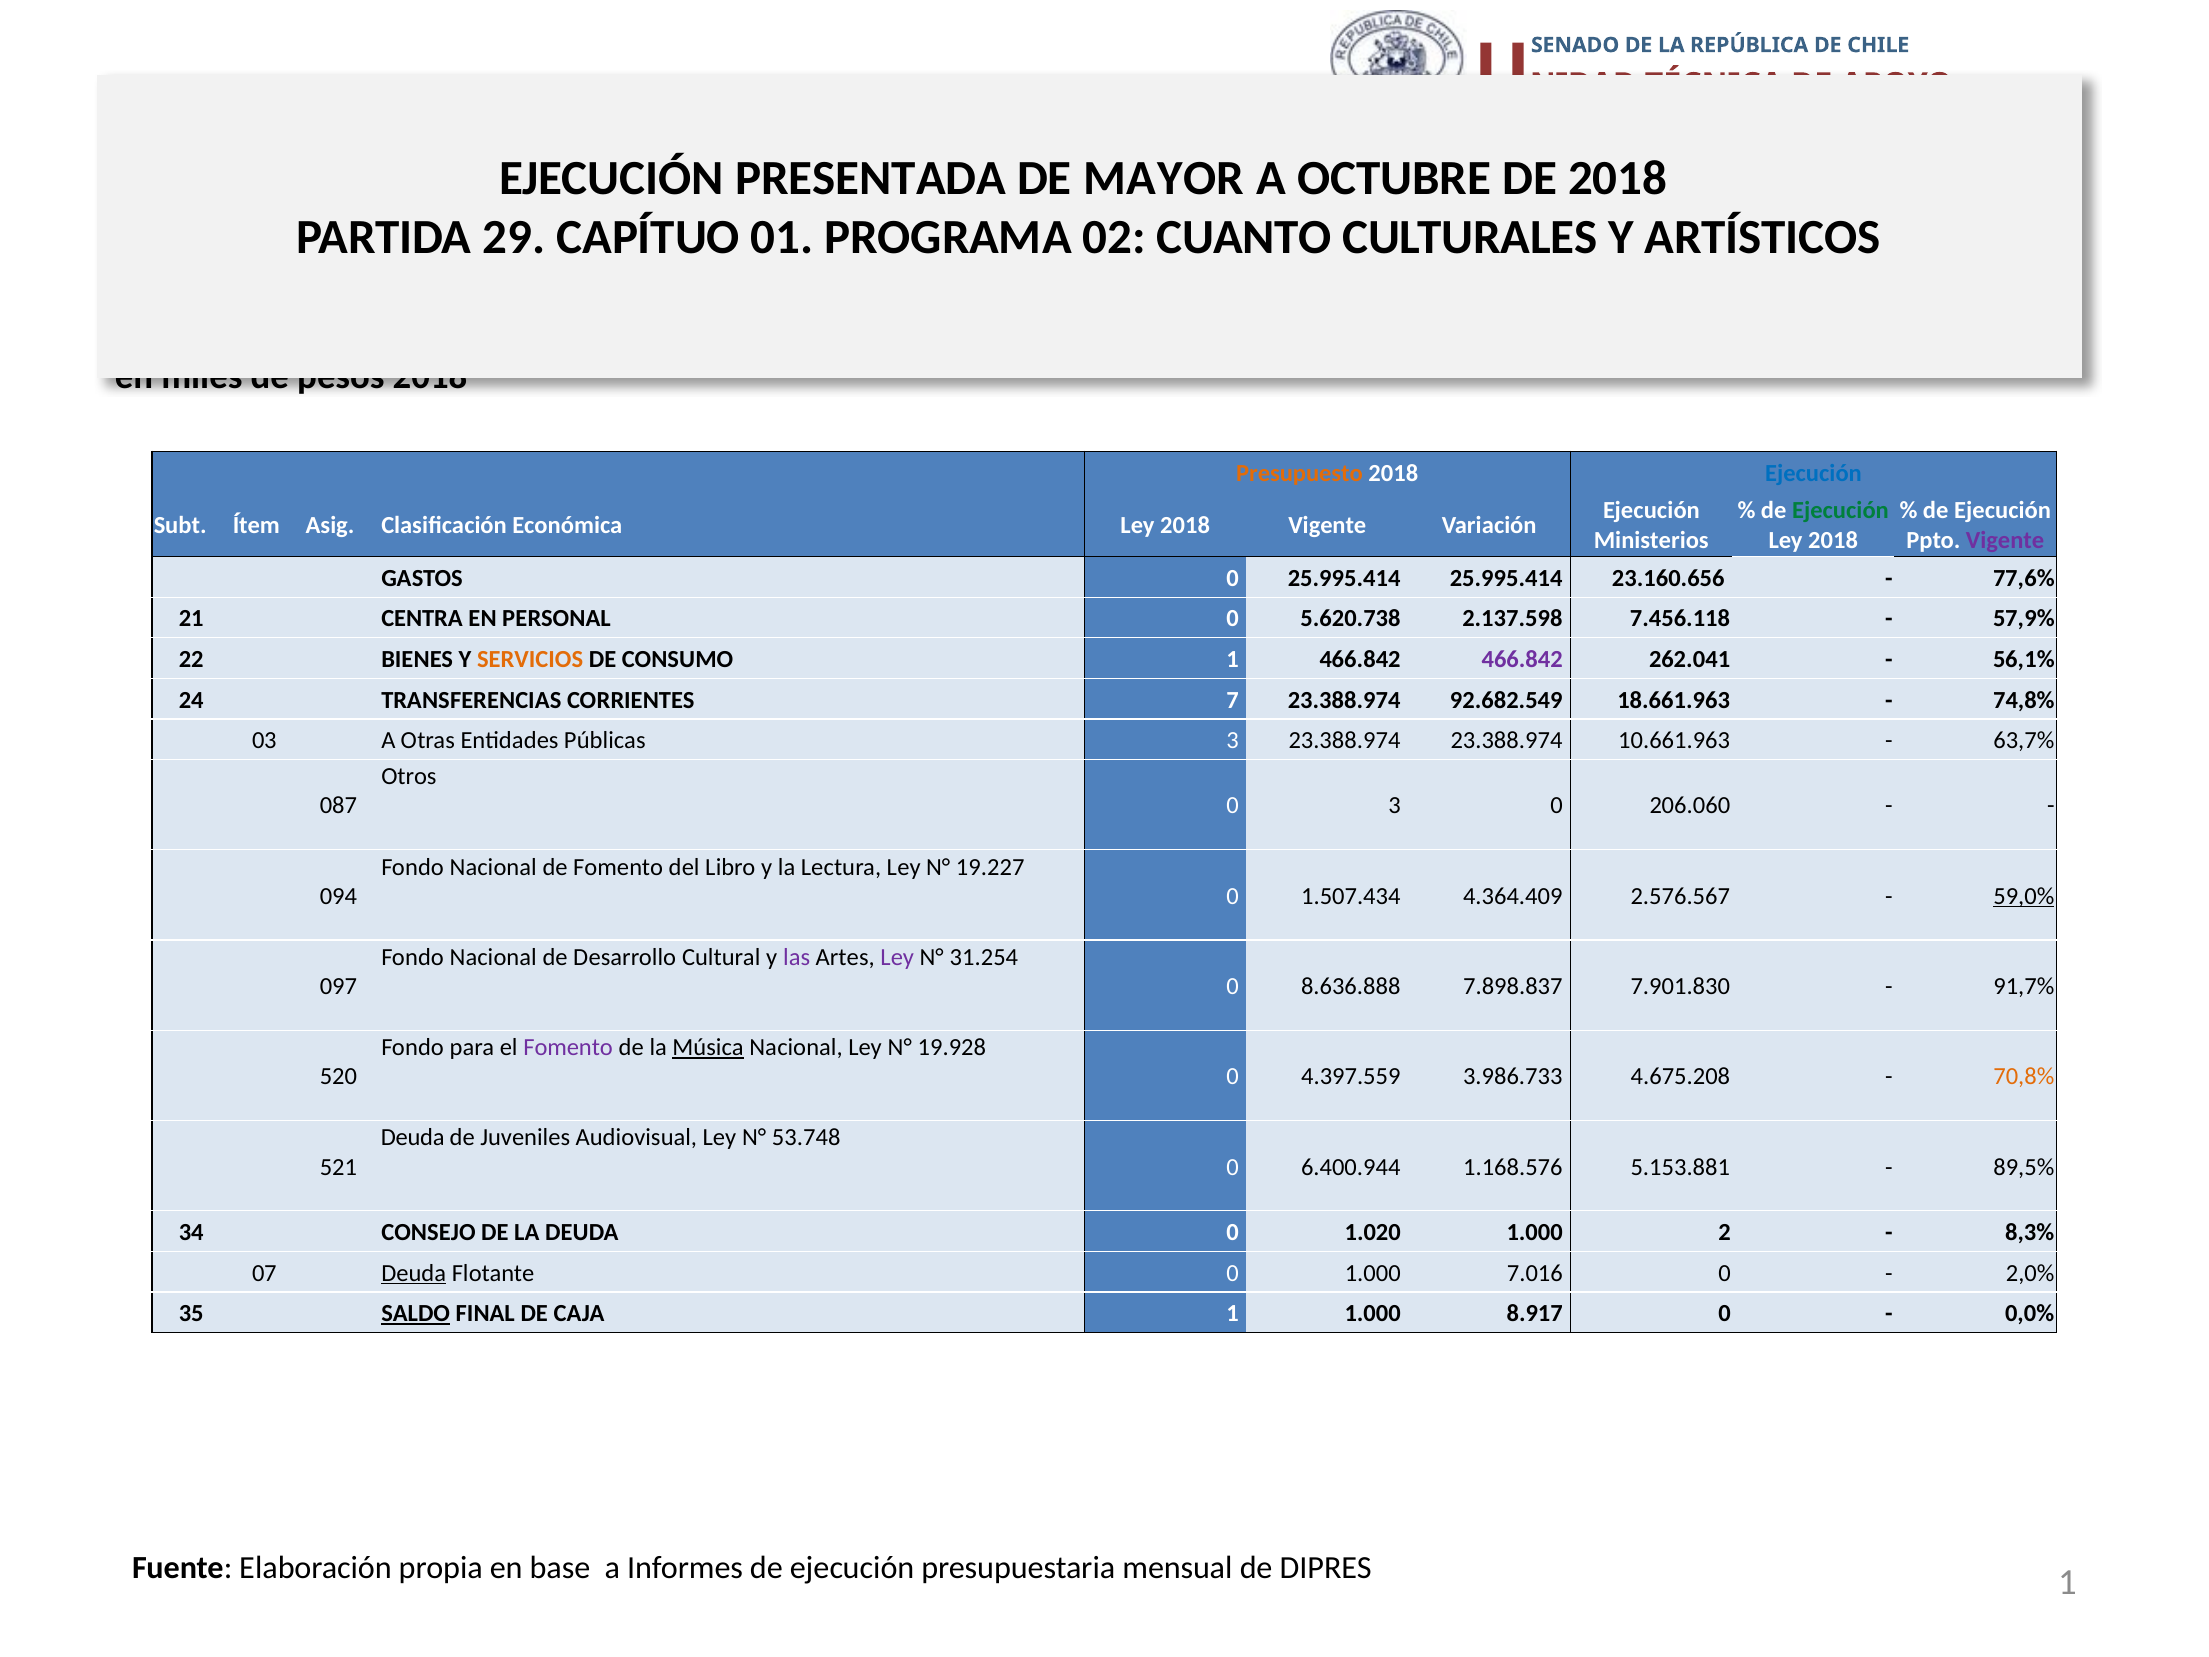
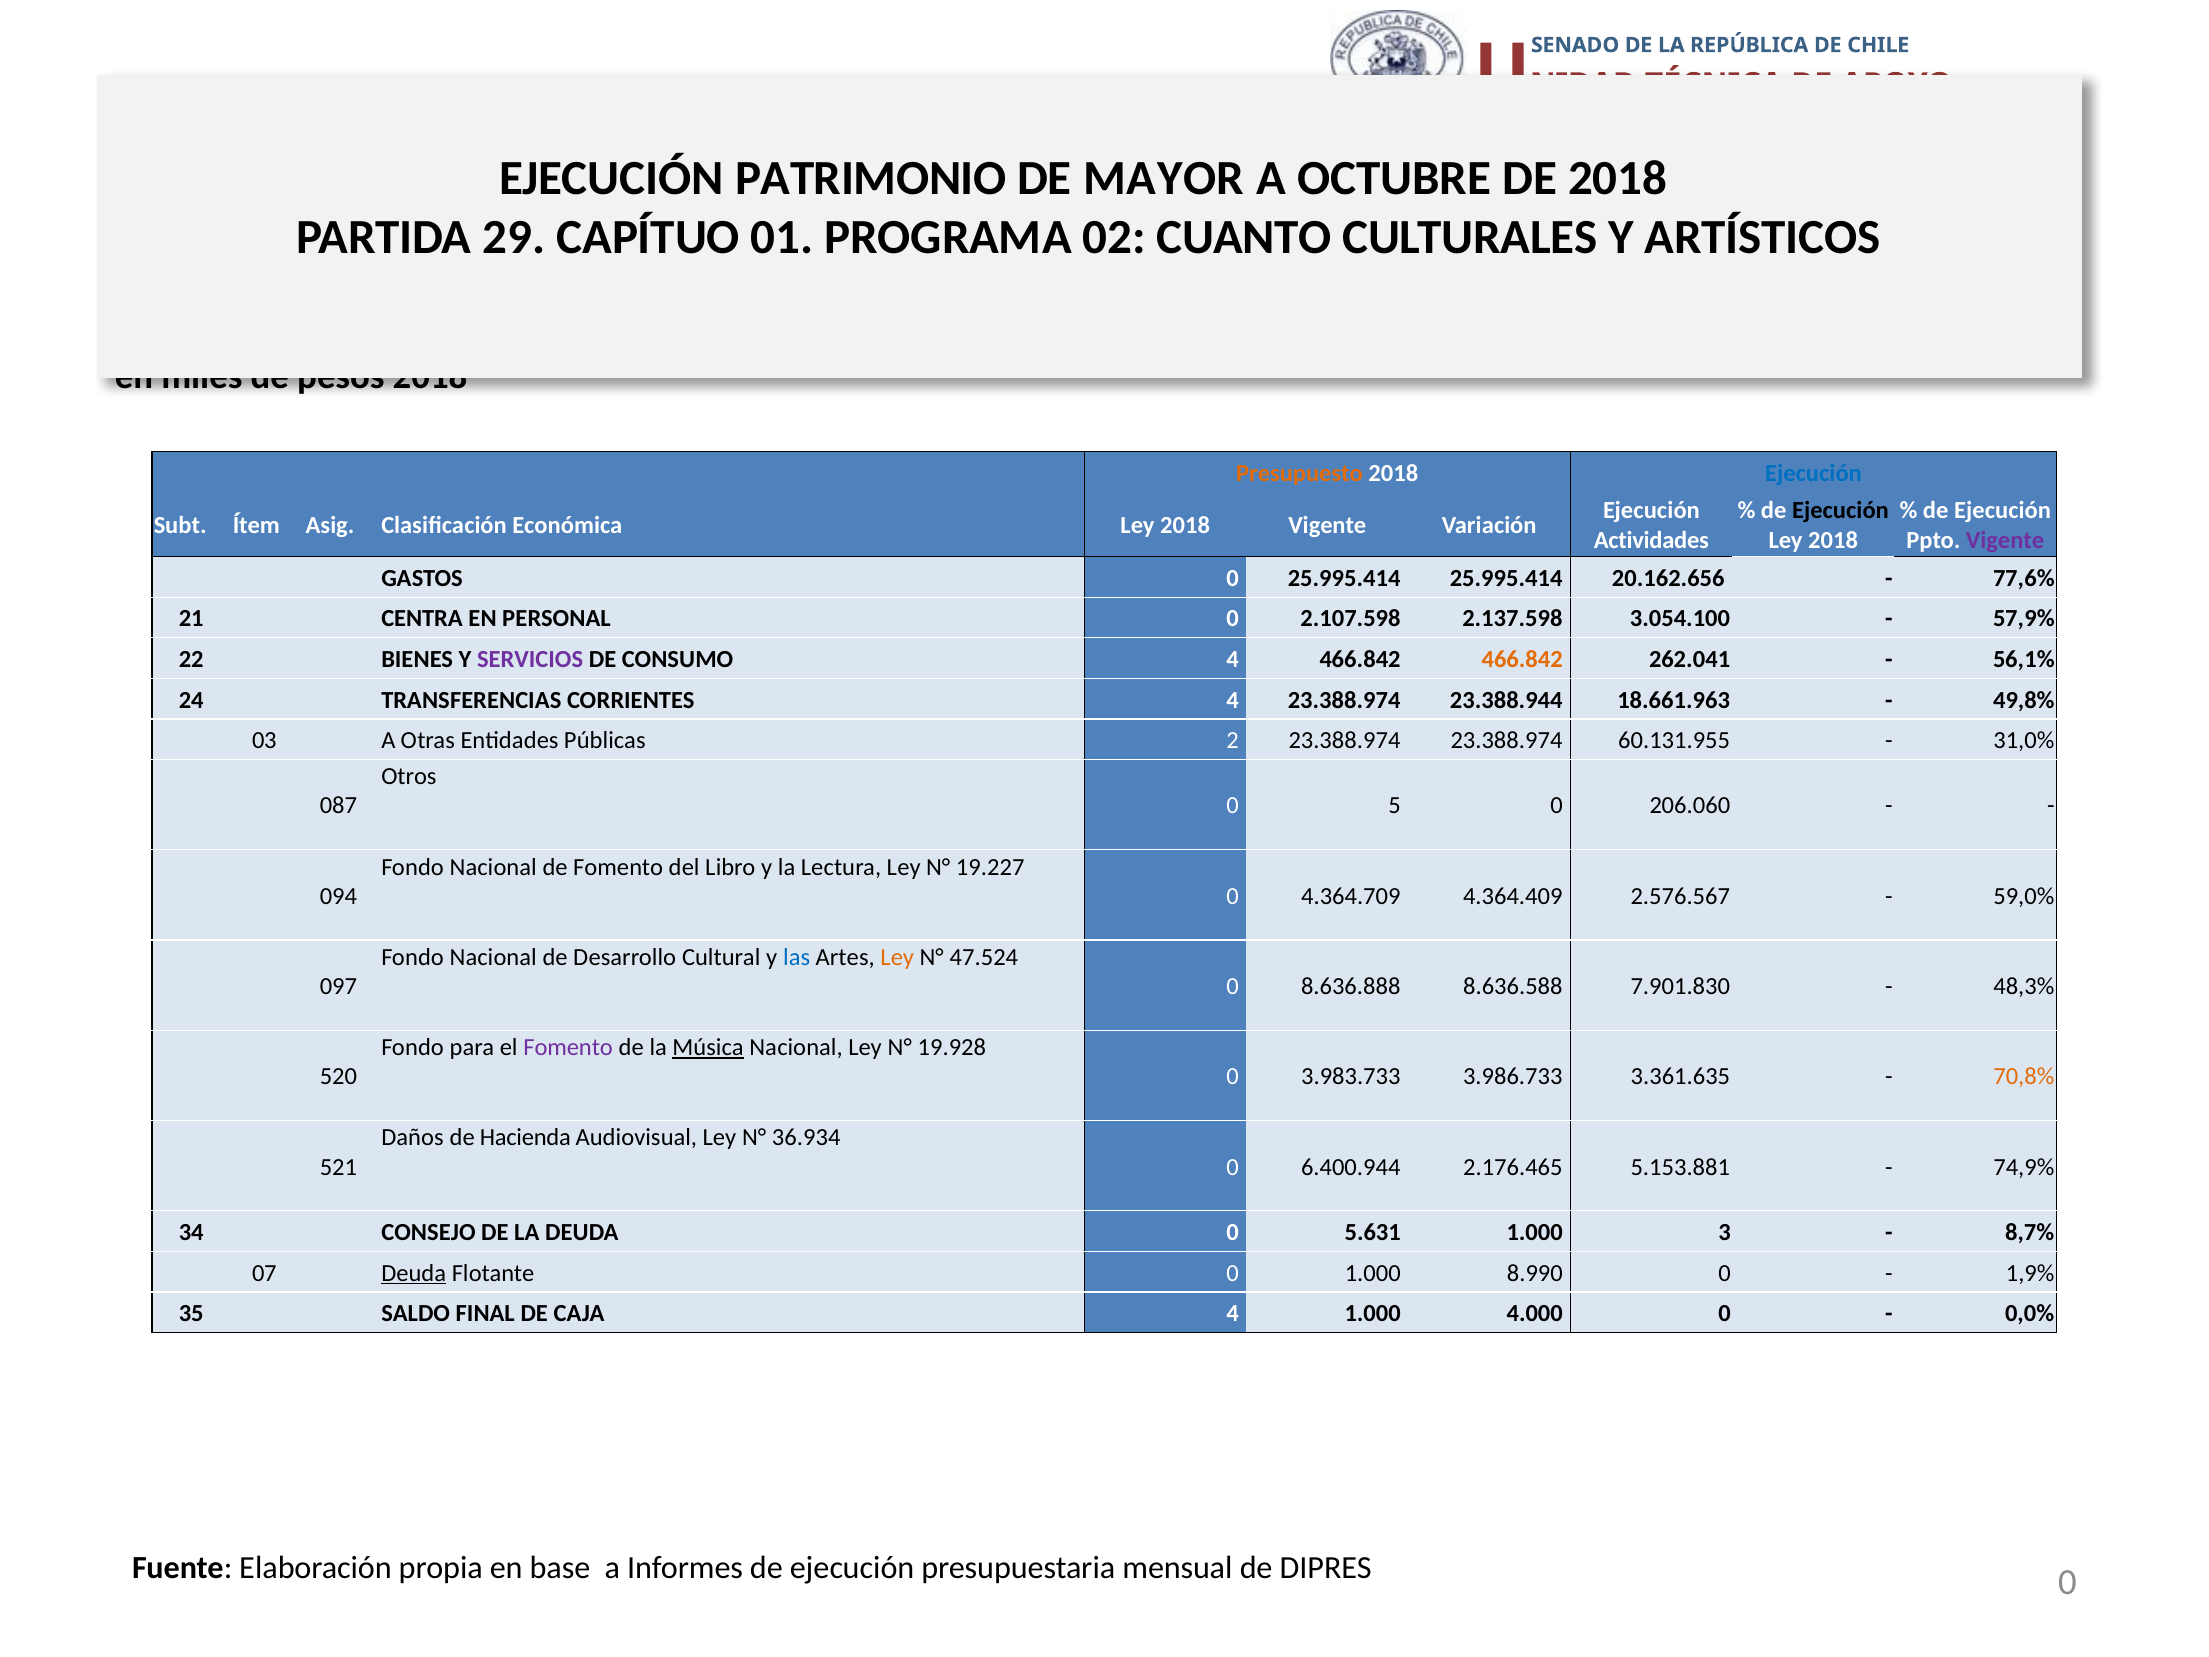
PRESENTADA: PRESENTADA -> PATRIMONIO (871, 178)
Ejecución colour: green -> black (1840, 510)
Ministerios: Ministerios -> Actividades (1651, 541)
23.160.656: 23.160.656 -> 20.162.656 (1668, 578)
5.620.738: 5.620.738 -> 2.107.598 (1351, 619)
7.456.118: 7.456.118 -> 3.054.100 (1680, 619)
SERVICIOS colour: orange -> purple (530, 659)
CONSUMO 1: 1 -> 4 (1233, 659)
466.842 colour: purple -> orange (1522, 659)
CORRIENTES 7: 7 -> 4 (1233, 700)
92.682.549: 92.682.549 -> 23.388.944 (1506, 700)
74,8%: 74,8% -> 49,8% (2024, 700)
Públicas 3: 3 -> 2 (1233, 740)
10.661.963: 10.661.963 -> 60.131.955 (1674, 740)
63,7%: 63,7% -> 31,0% (2024, 740)
0 3: 3 -> 5 (1395, 806)
1.507.434: 1.507.434 -> 4.364.709 (1351, 896)
59,0% underline: present -> none (2024, 896)
las colour: purple -> blue (797, 957)
Ley colour: purple -> orange (897, 957)
31.254: 31.254 -> 47.524 (984, 957)
7.898.837: 7.898.837 -> 8.636.588 (1513, 986)
91,7%: 91,7% -> 48,3% (2024, 986)
4.397.559: 4.397.559 -> 3.983.733 (1351, 1077)
4.675.208: 4.675.208 -> 3.361.635 (1680, 1077)
Deuda: Deuda -> Daños (413, 1138)
Juveniles: Juveniles -> Hacienda (525, 1138)
53.748: 53.748 -> 36.934 (806, 1138)
1.168.576: 1.168.576 -> 2.176.465 (1513, 1167)
89,5%: 89,5% -> 74,9% (2024, 1167)
1.020: 1.020 -> 5.631 (1373, 1232)
2: 2 -> 3 (1725, 1232)
8,3%: 8,3% -> 8,7% (2030, 1232)
7.016: 7.016 -> 8.990 (1535, 1273)
2,0%: 2,0% -> 1,9% (2030, 1273)
SALDO underline: present -> none (416, 1313)
CAJA 1: 1 -> 4 (1233, 1313)
8.917: 8.917 -> 4.000 (1535, 1313)
1: 1 -> 0 (2067, 1582)
